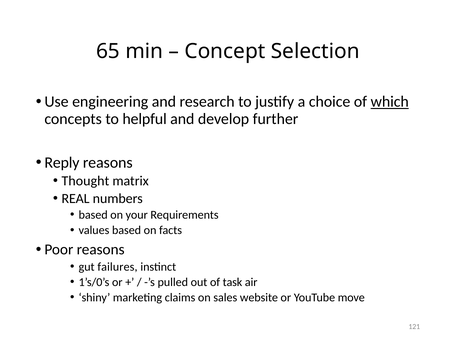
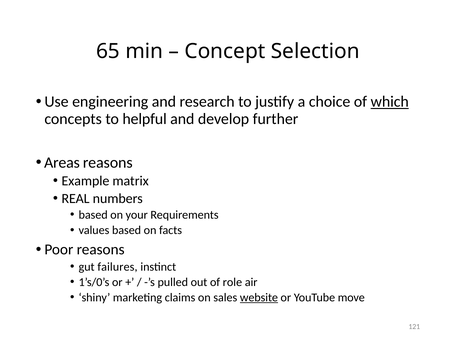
Reply: Reply -> Areas (62, 163)
Thought: Thought -> Example (85, 181)
task: task -> role (232, 282)
website underline: none -> present (259, 297)
